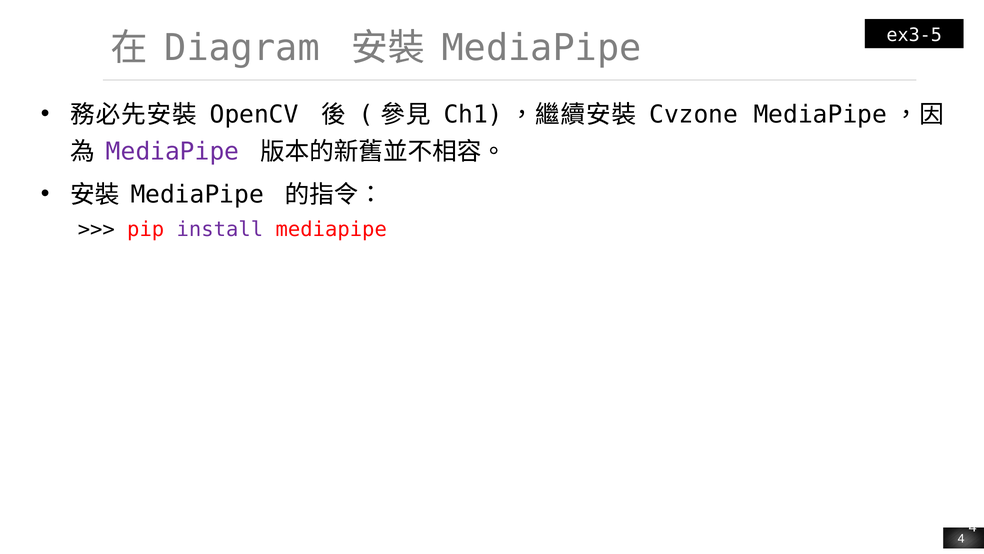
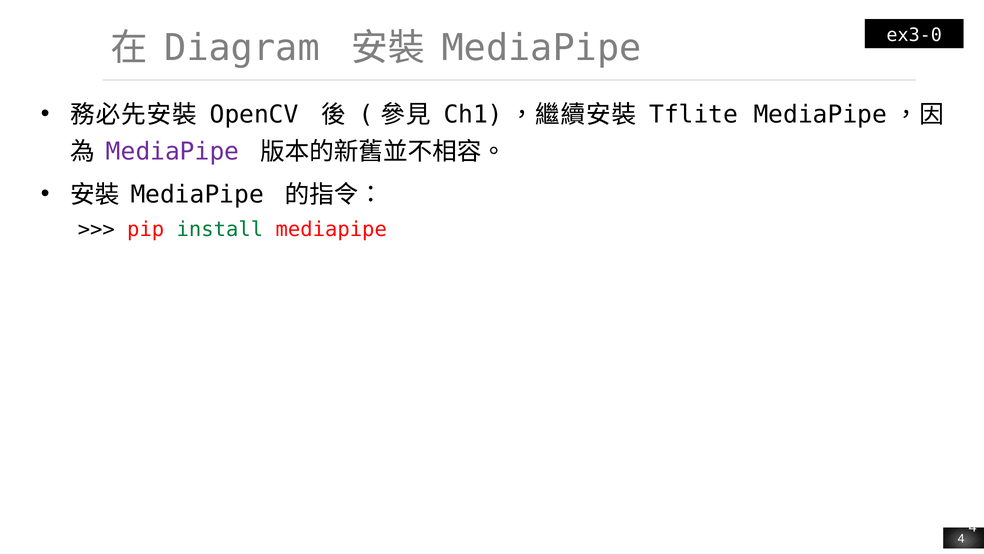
ex3-5: ex3-5 -> ex3-0 (914, 35)
Cvzone: Cvzone -> Tflite (694, 115)
install colour: purple -> green (220, 230)
